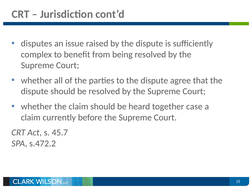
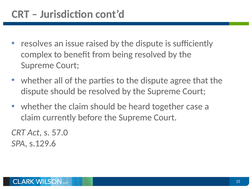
disputes: disputes -> resolves (36, 44)
45.7: 45.7 -> 57.0 (60, 133)
s.472.2: s.472.2 -> s.129.6 (43, 143)
